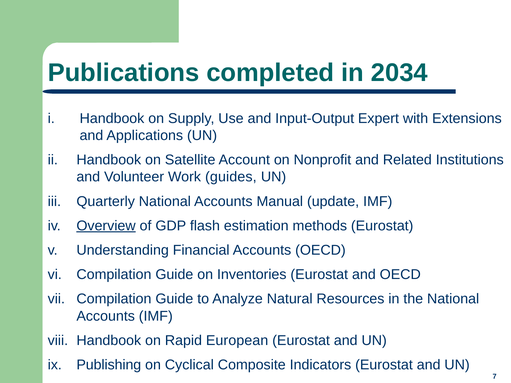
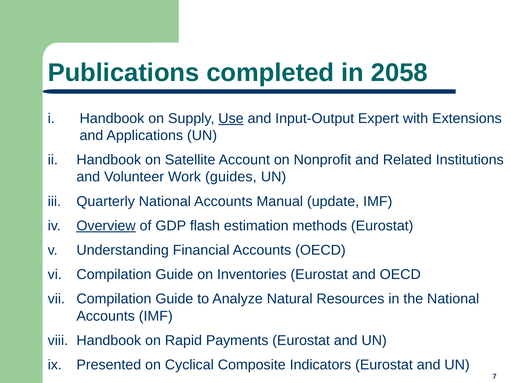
2034: 2034 -> 2058 (399, 73)
Use underline: none -> present (231, 119)
European: European -> Payments (237, 341)
Publishing: Publishing -> Presented (109, 365)
